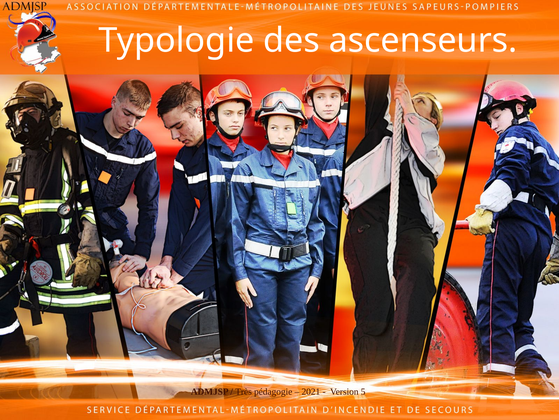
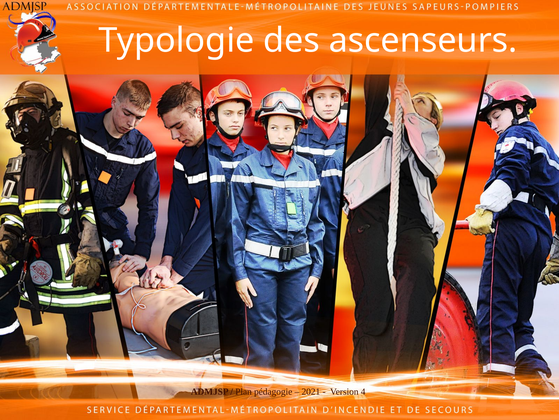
Très: Très -> Plan (244, 391)
5: 5 -> 4 (363, 391)
